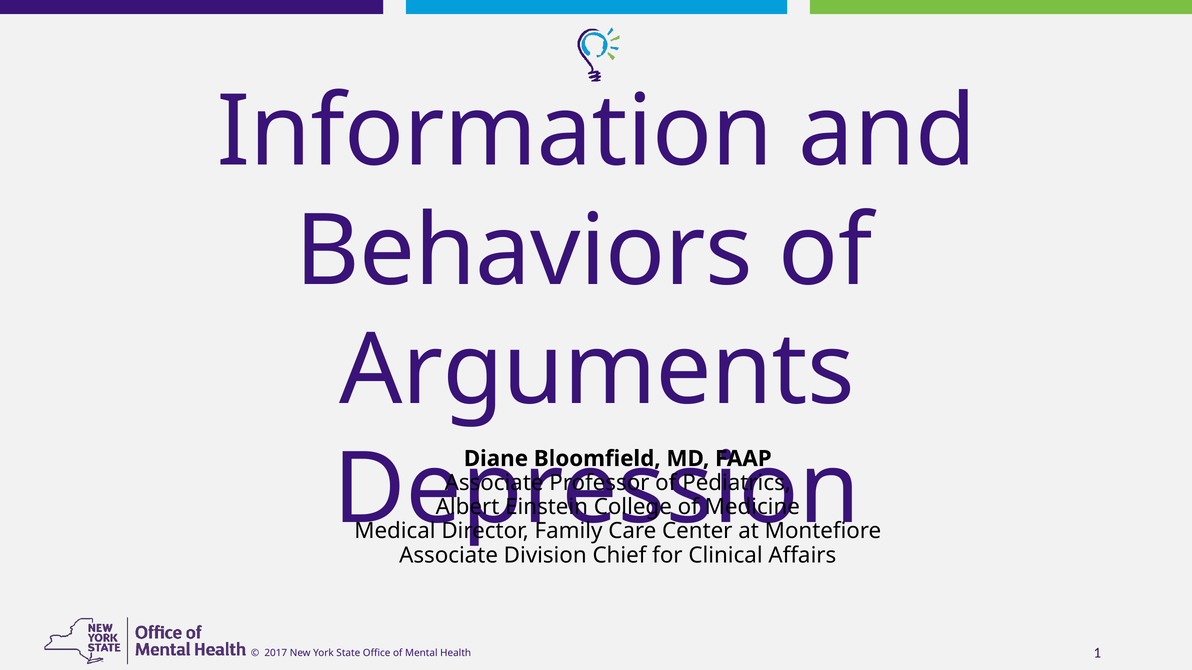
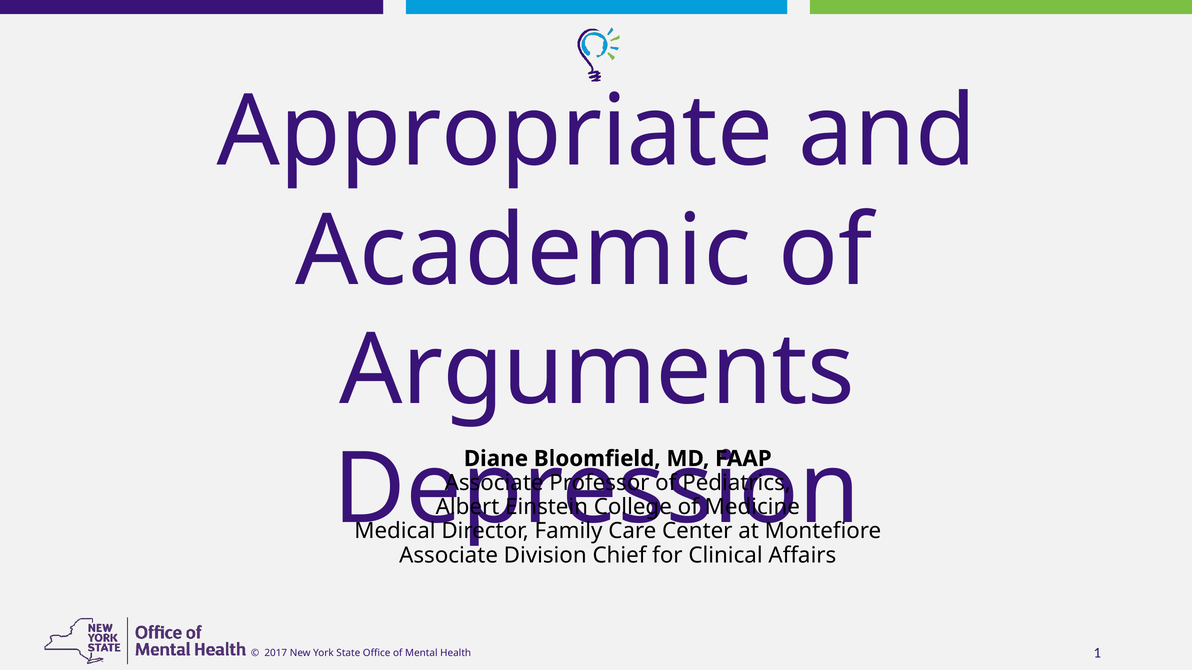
Information: Information -> Appropriate (495, 132)
Behaviors: Behaviors -> Academic (523, 251)
